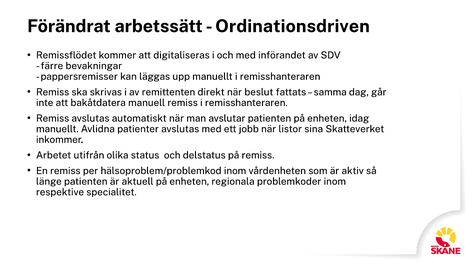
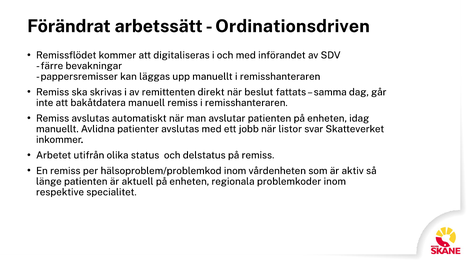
sina: sina -> svar (314, 129)
